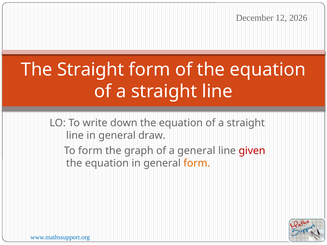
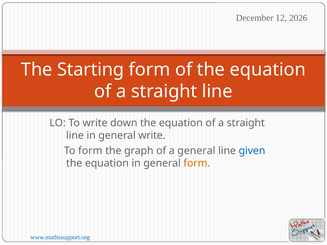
The Straight: Straight -> Starting (91, 70)
general draw: draw -> write (152, 136)
given colour: red -> blue (252, 151)
